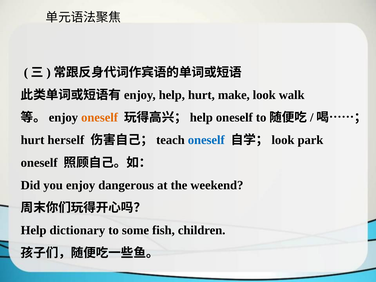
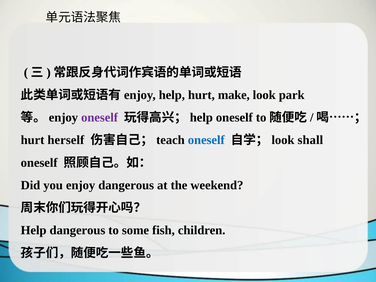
walk: walk -> park (292, 95)
oneself colour: orange -> purple (100, 118)
park: park -> shall (310, 140)
Help dictionary: dictionary -> dangerous (77, 230)
